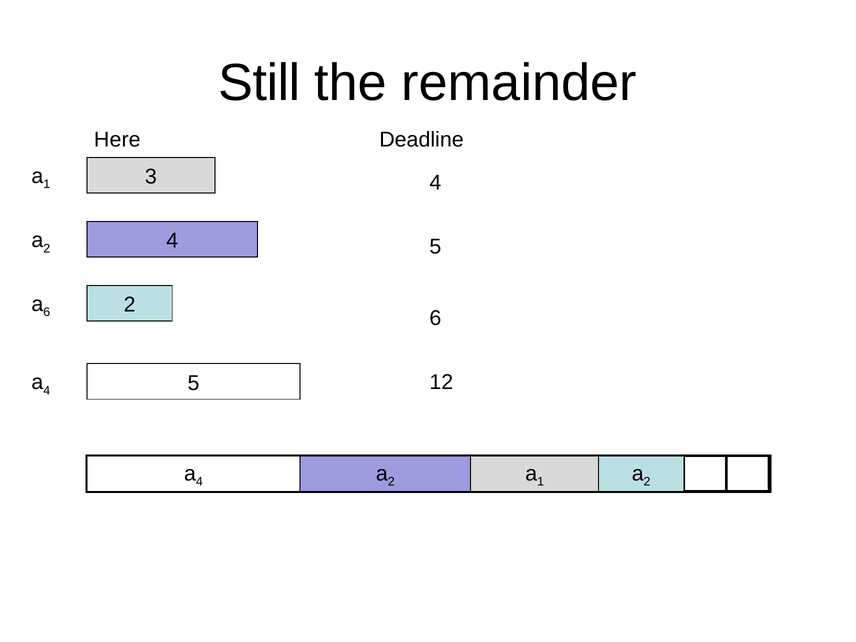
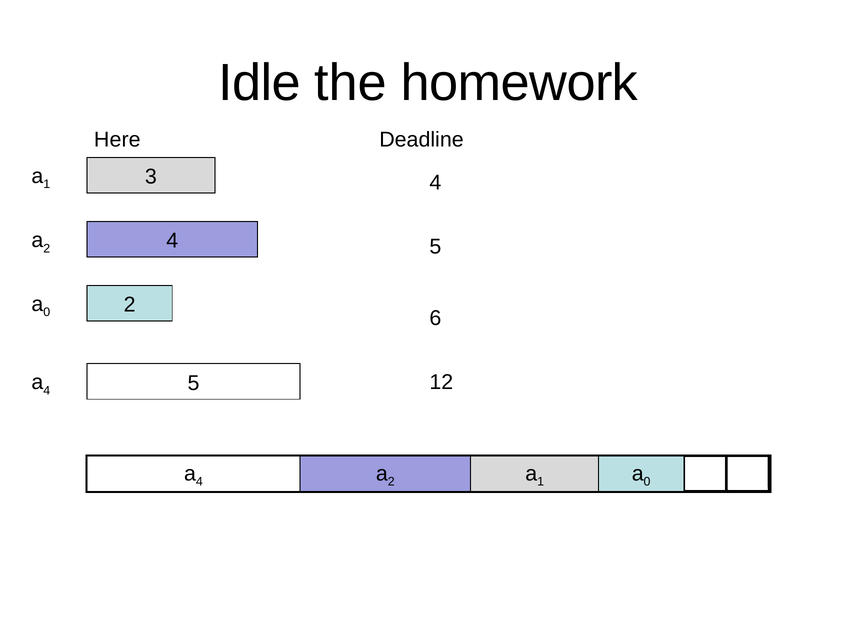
Still: Still -> Idle (259, 83)
remainder: remainder -> homework (519, 83)
6: 6 -> 0 (47, 312)
2: 2 -> 0 (647, 482)
